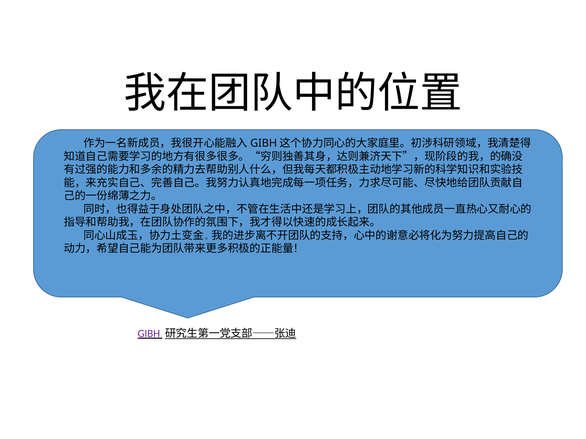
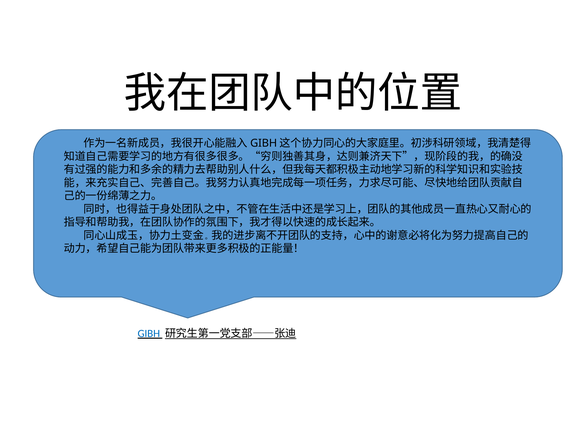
GIBH colour: purple -> blue (149, 334)
